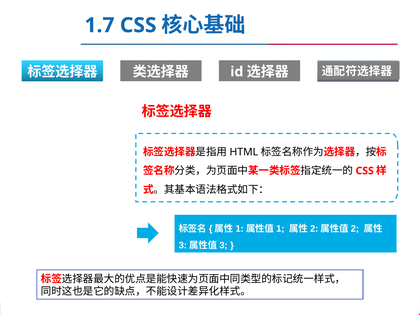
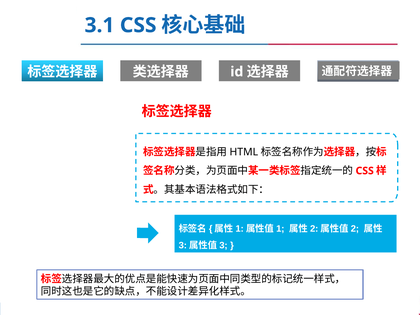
1.7: 1.7 -> 3.1 (100, 25)
